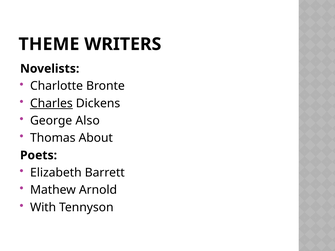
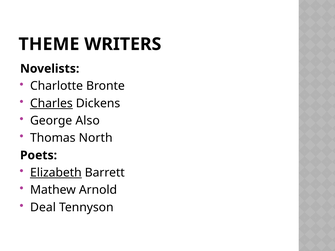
About: About -> North (96, 138)
Elizabeth underline: none -> present (56, 173)
With: With -> Deal (43, 207)
